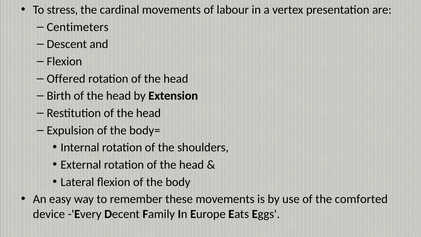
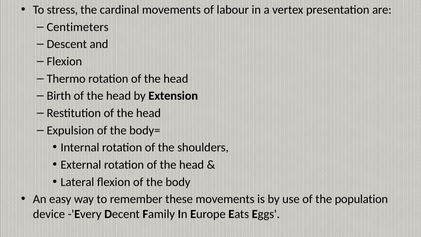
Offered: Offered -> Thermo (66, 79)
comforted: comforted -> population (361, 199)
